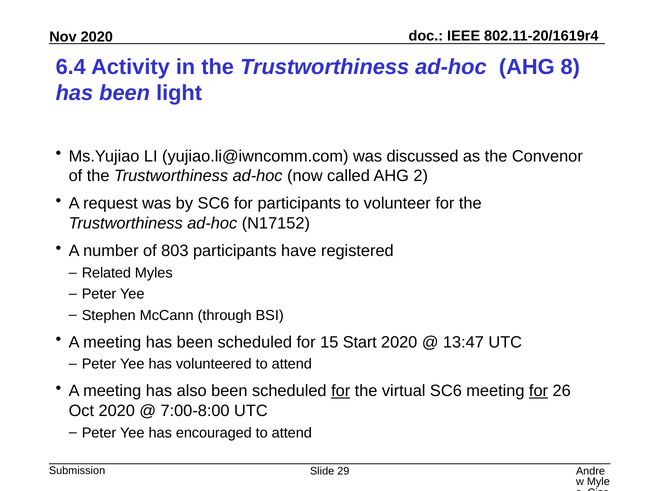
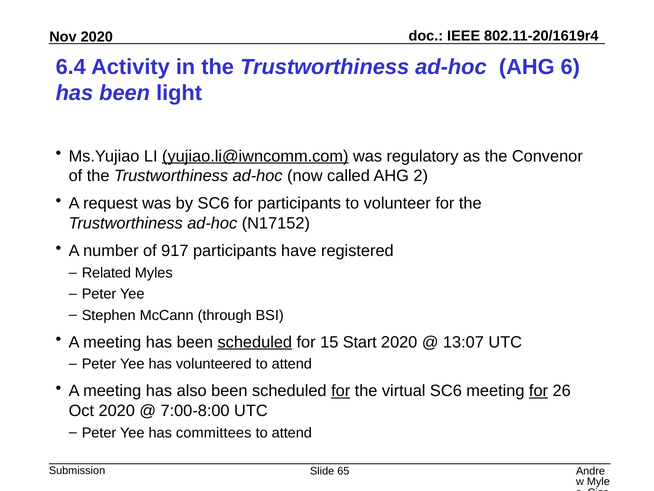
8: 8 -> 6 (570, 67)
yujiao.li@iwncomm.com underline: none -> present (255, 156)
discussed: discussed -> regulatory (423, 156)
803: 803 -> 917 (175, 251)
scheduled underline: none -> present (255, 342)
13:47: 13:47 -> 13:07 (463, 342)
encouraged: encouraged -> committees (214, 432)
29: 29 -> 65 (343, 470)
